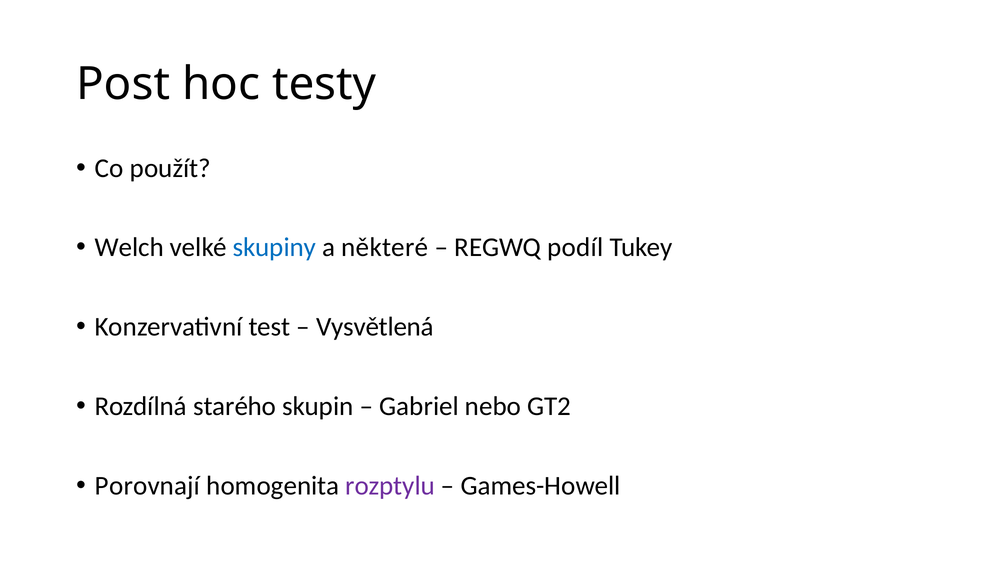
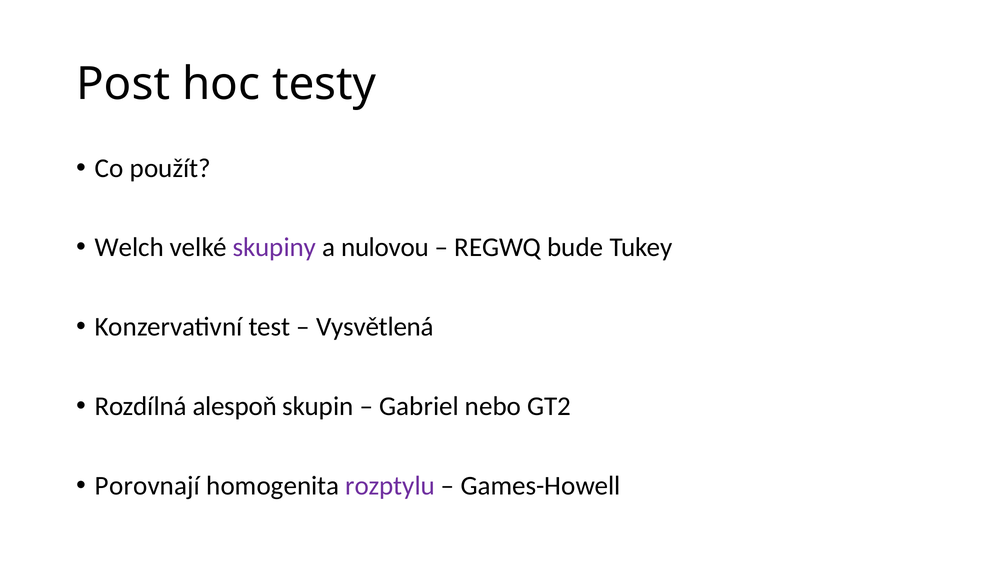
skupiny colour: blue -> purple (274, 247)
některé: některé -> nulovou (385, 247)
podíl: podíl -> bude (575, 247)
starého: starého -> alespoň (235, 406)
